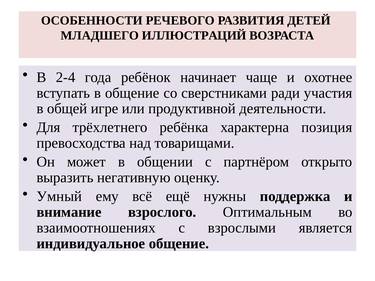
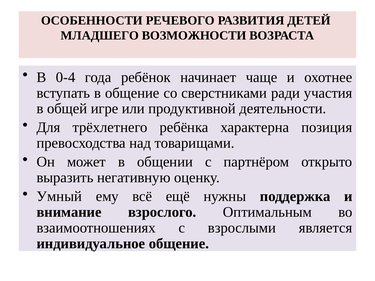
ИЛЛЮСТРАЦИЙ: ИЛЛЮСТРАЦИЙ -> ВОЗМОЖНОСТИ (194, 36)
2-4: 2-4 -> 0-4 (66, 77)
